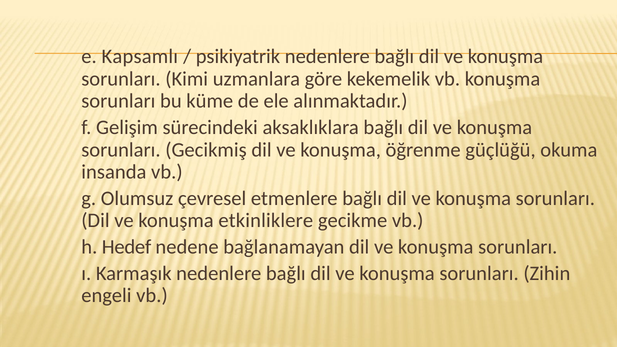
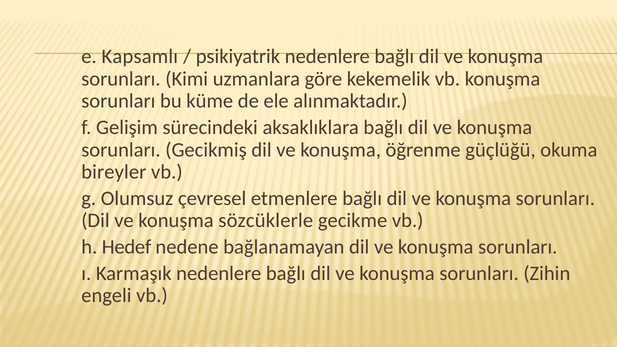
insanda: insanda -> bireyler (114, 172)
etkinliklere: etkinliklere -> sözcüklerle (266, 221)
